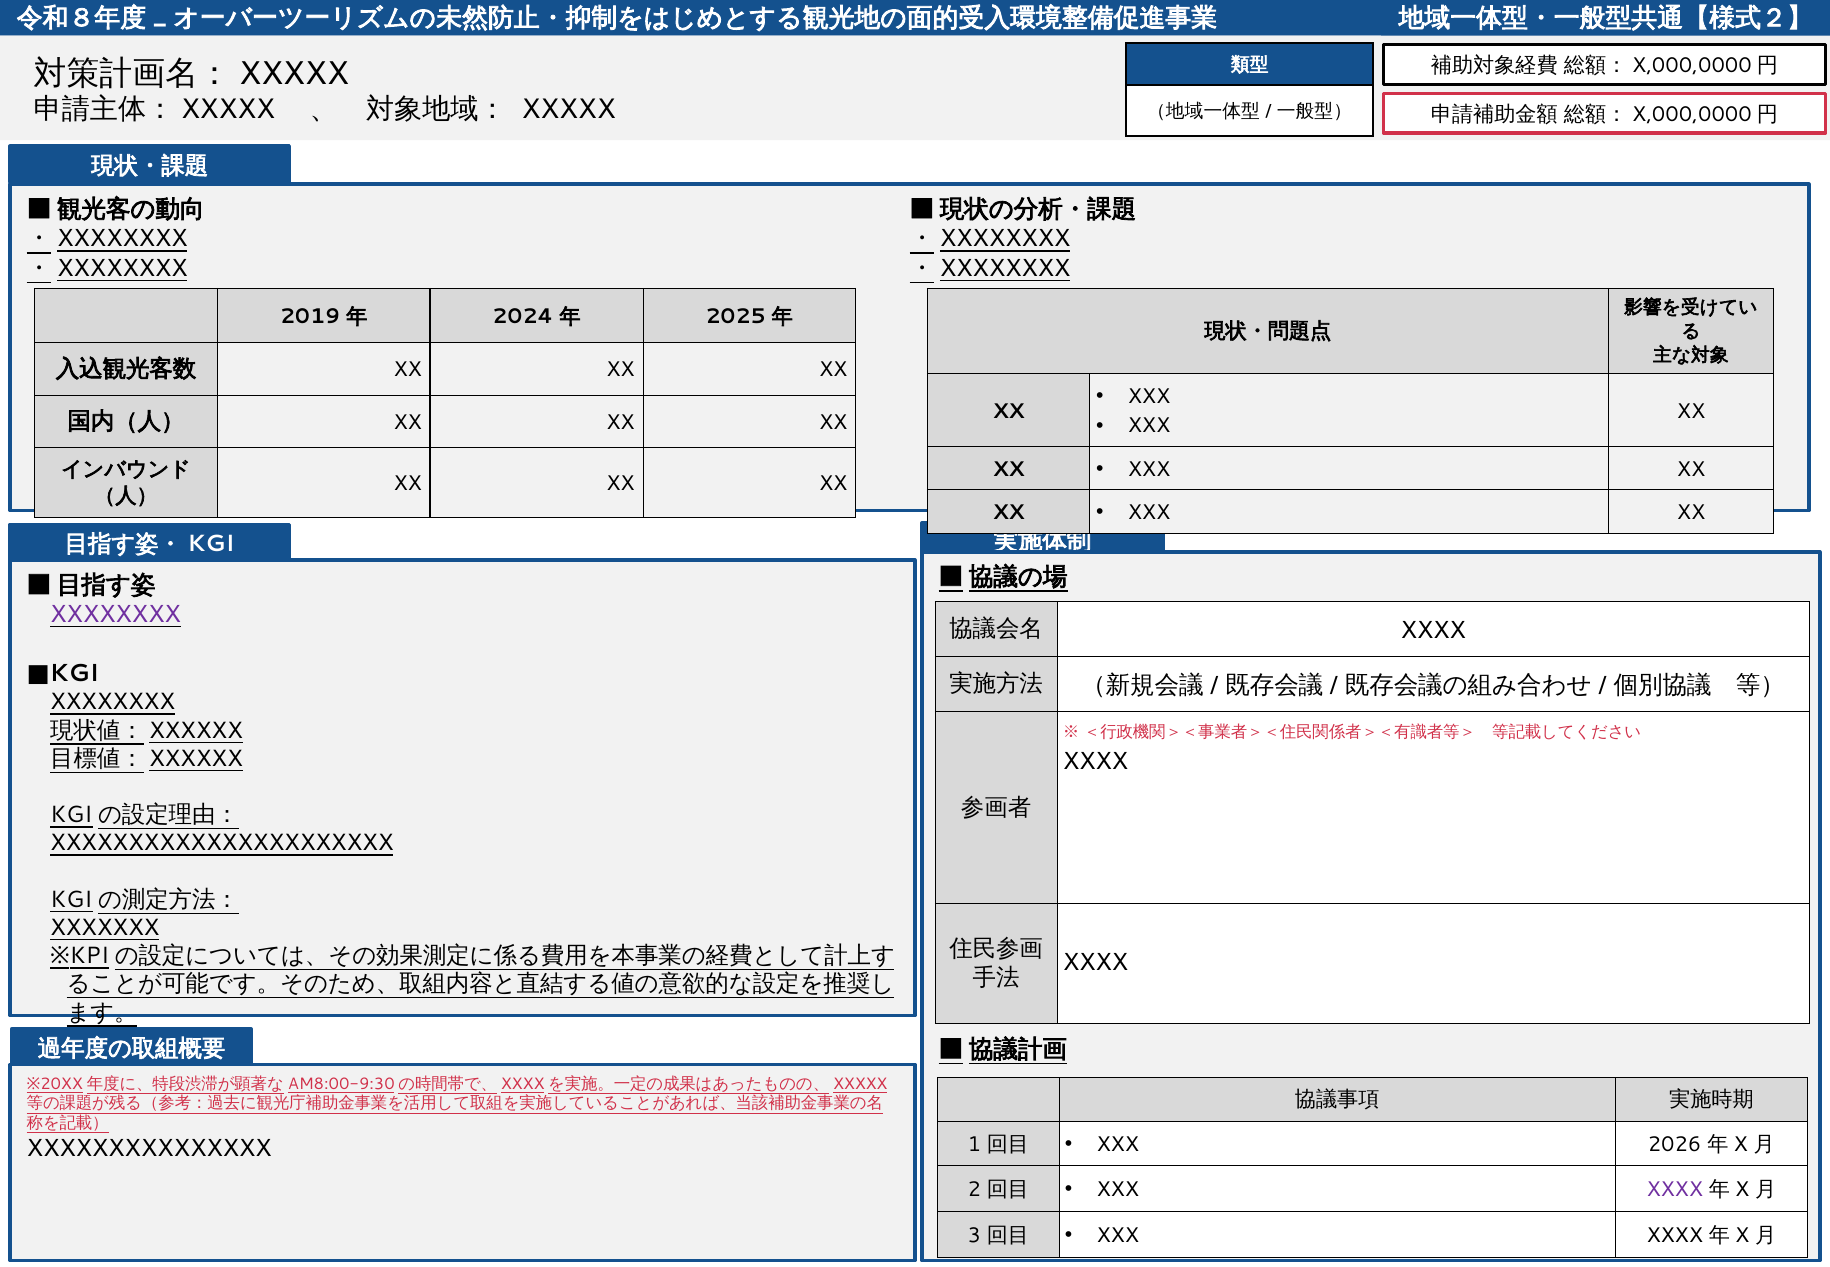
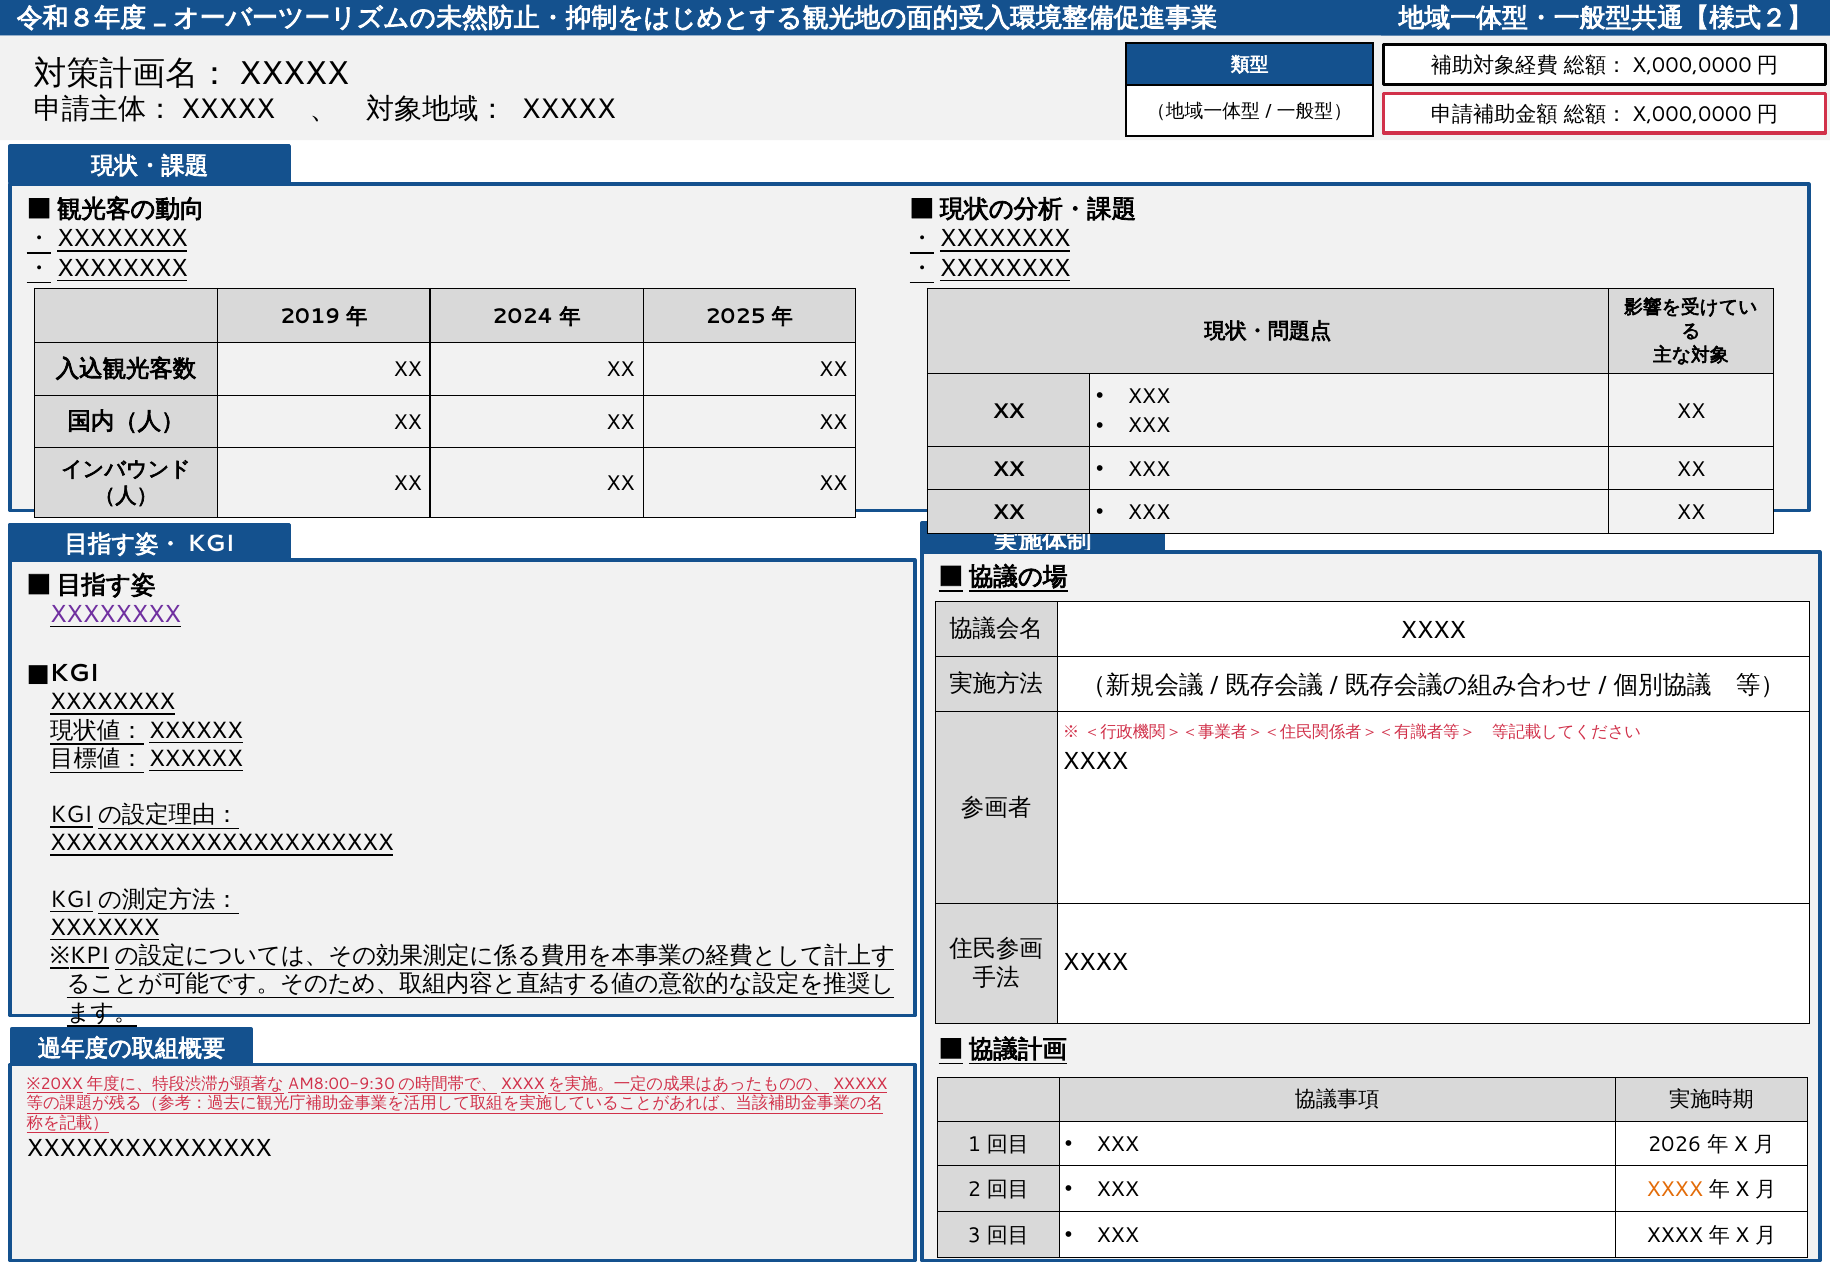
XXXX colour: purple -> orange (1675, 1189)
